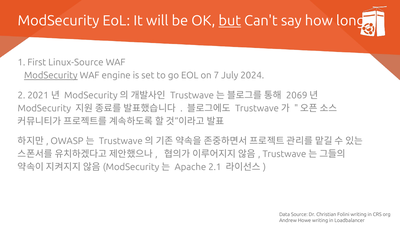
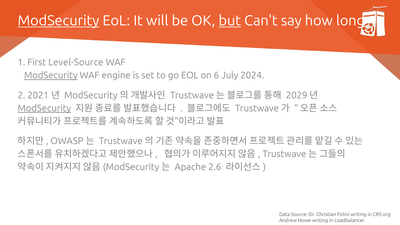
ModSecurity underline: none -> present (58, 21)
Linux-Source: Linux-Source -> Level-Source (76, 62)
7: 7 -> 6 (216, 76)
2069: 2069 -> 2029 (297, 95)
ModSecurity underline: none -> present (44, 108)
2.1: 2.1 -> 2.6 (215, 167)
